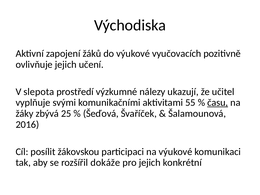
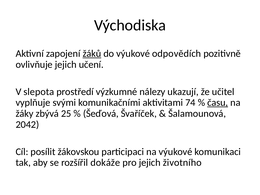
žáků underline: none -> present (92, 54)
vyučovacích: vyučovacích -> odpovědích (177, 54)
55: 55 -> 74 (190, 103)
2016: 2016 -> 2042 (27, 124)
konkrétní: konkrétní -> životního (182, 163)
